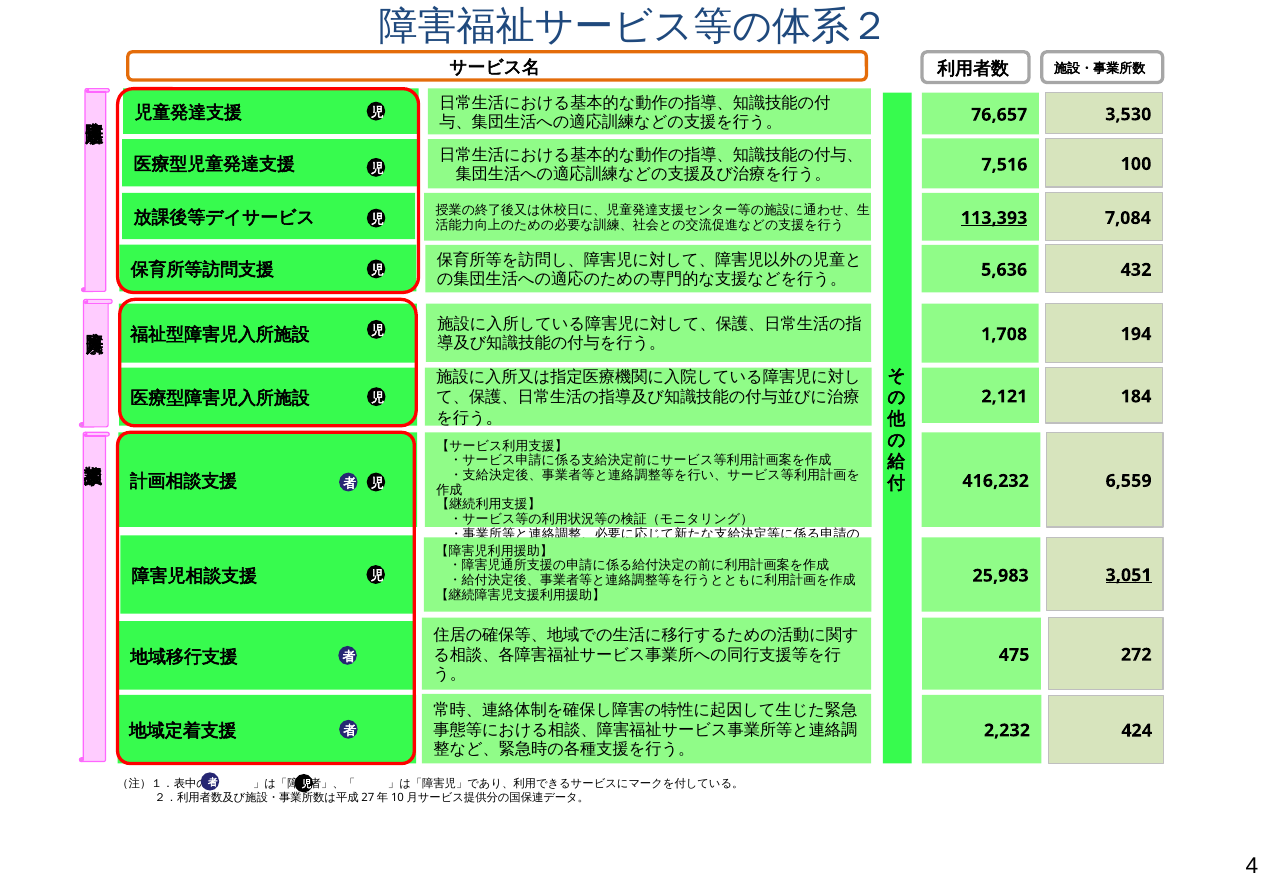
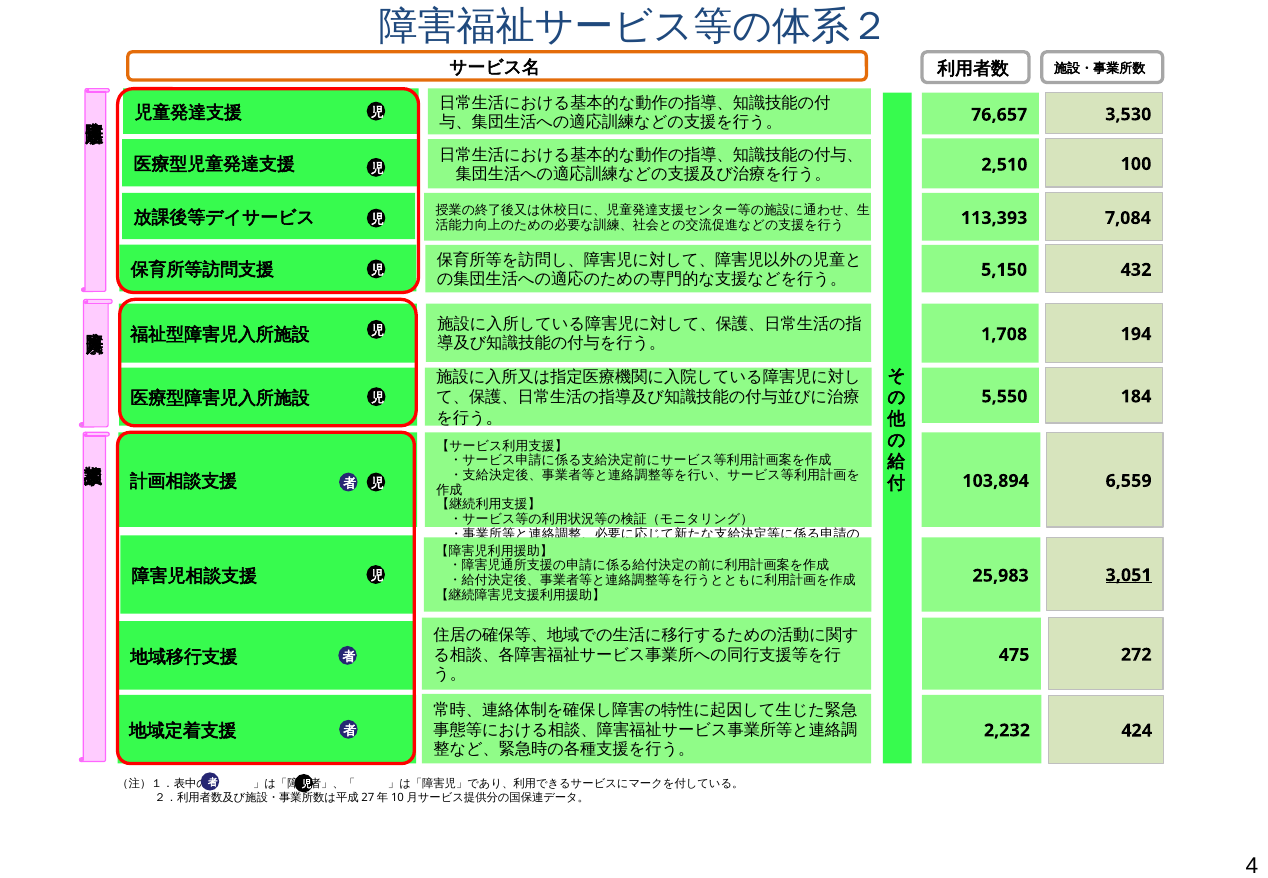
7,516: 7,516 -> 2,510 (1004, 165)
113,393 underline: present -> none (994, 218)
5,636: 5,636 -> 5,150 (1004, 270)
2,121: 2,121 -> 5,550 (1004, 396)
416,232: 416,232 -> 103,894 (996, 481)
